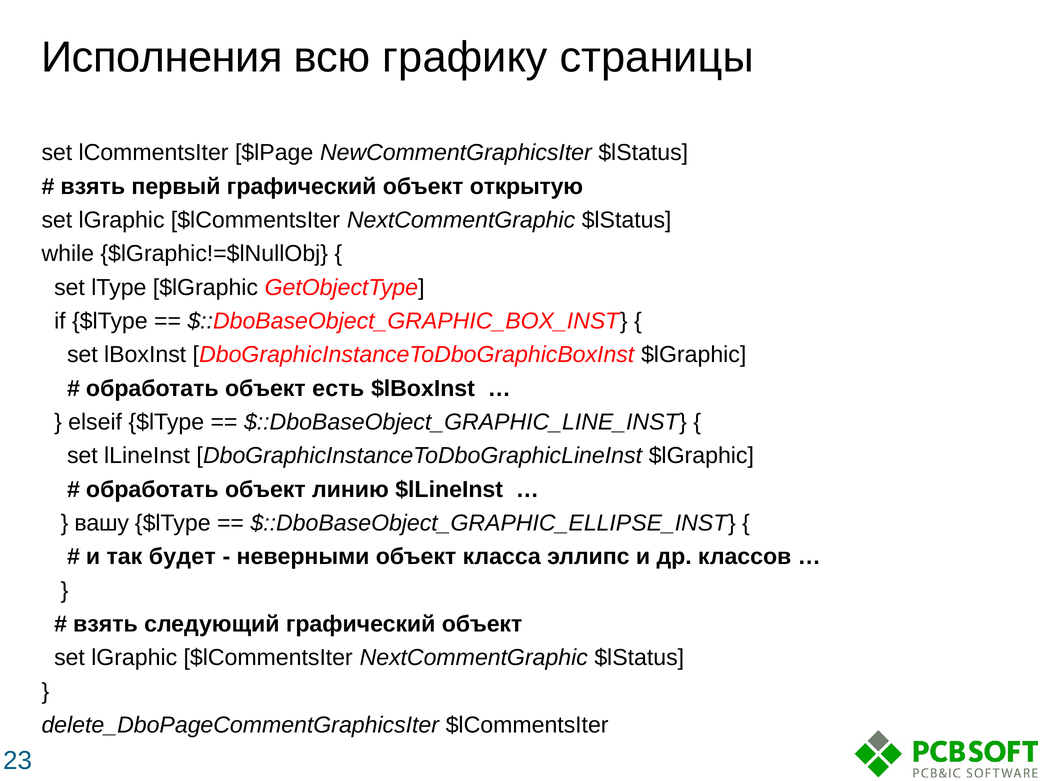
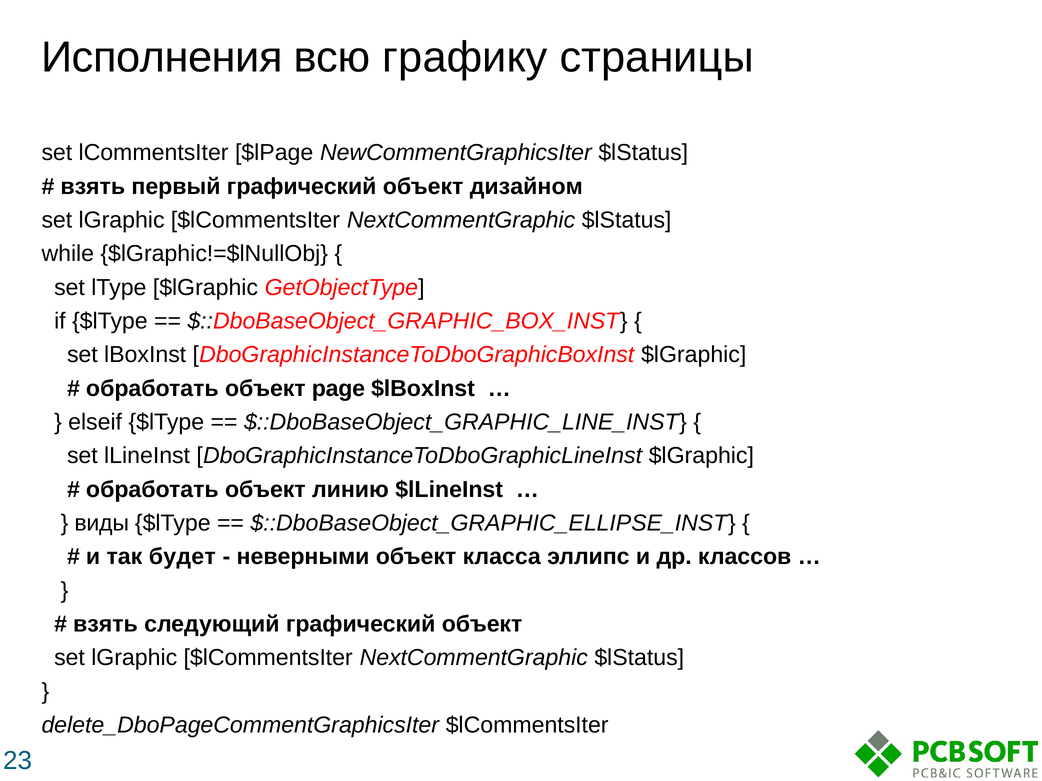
открытую: открытую -> дизайном (526, 187)
есть: есть -> page (338, 389)
вашу: вашу -> виды (102, 523)
